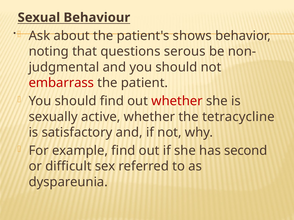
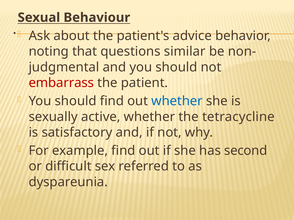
shows: shows -> advice (192, 36)
serous: serous -> similar (185, 52)
whether colour: red -> blue (177, 101)
